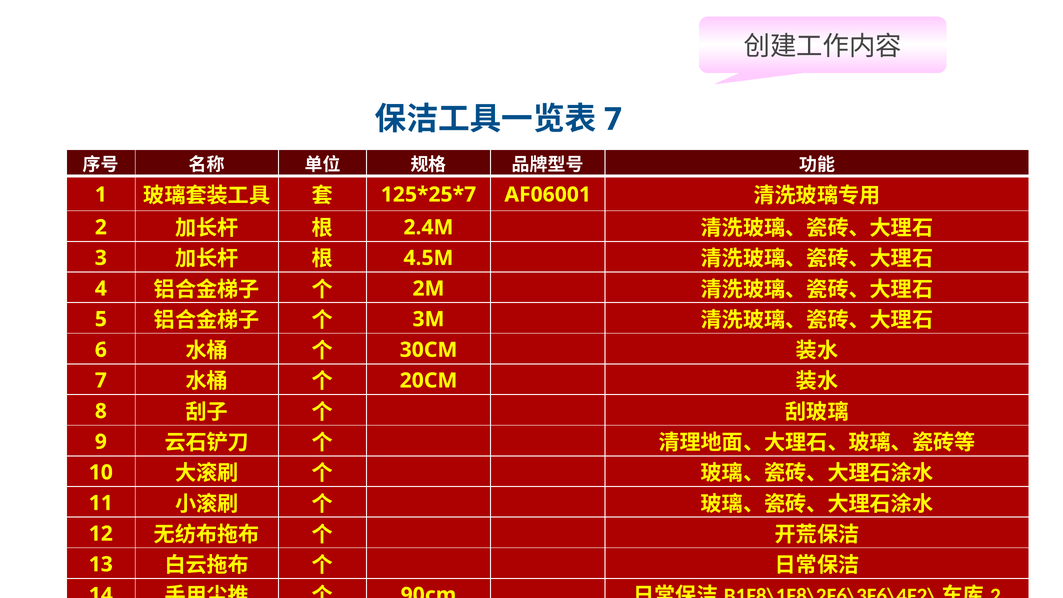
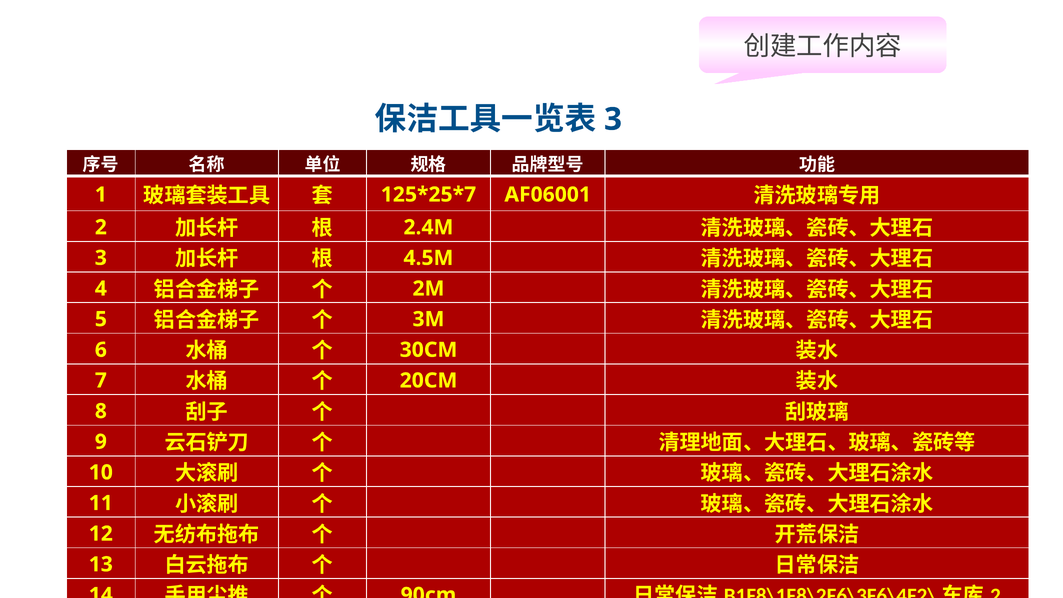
7: 7 -> 3 (613, 119)
